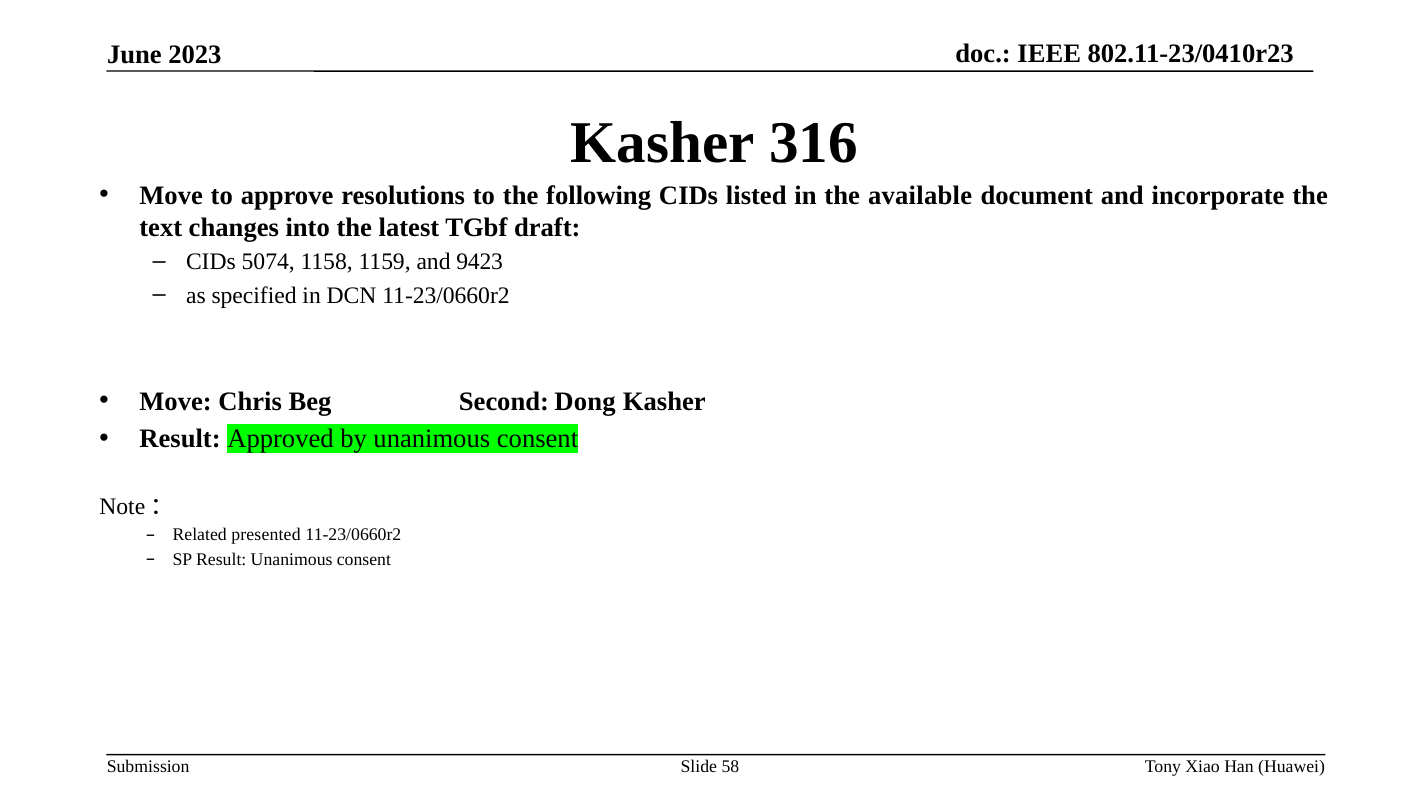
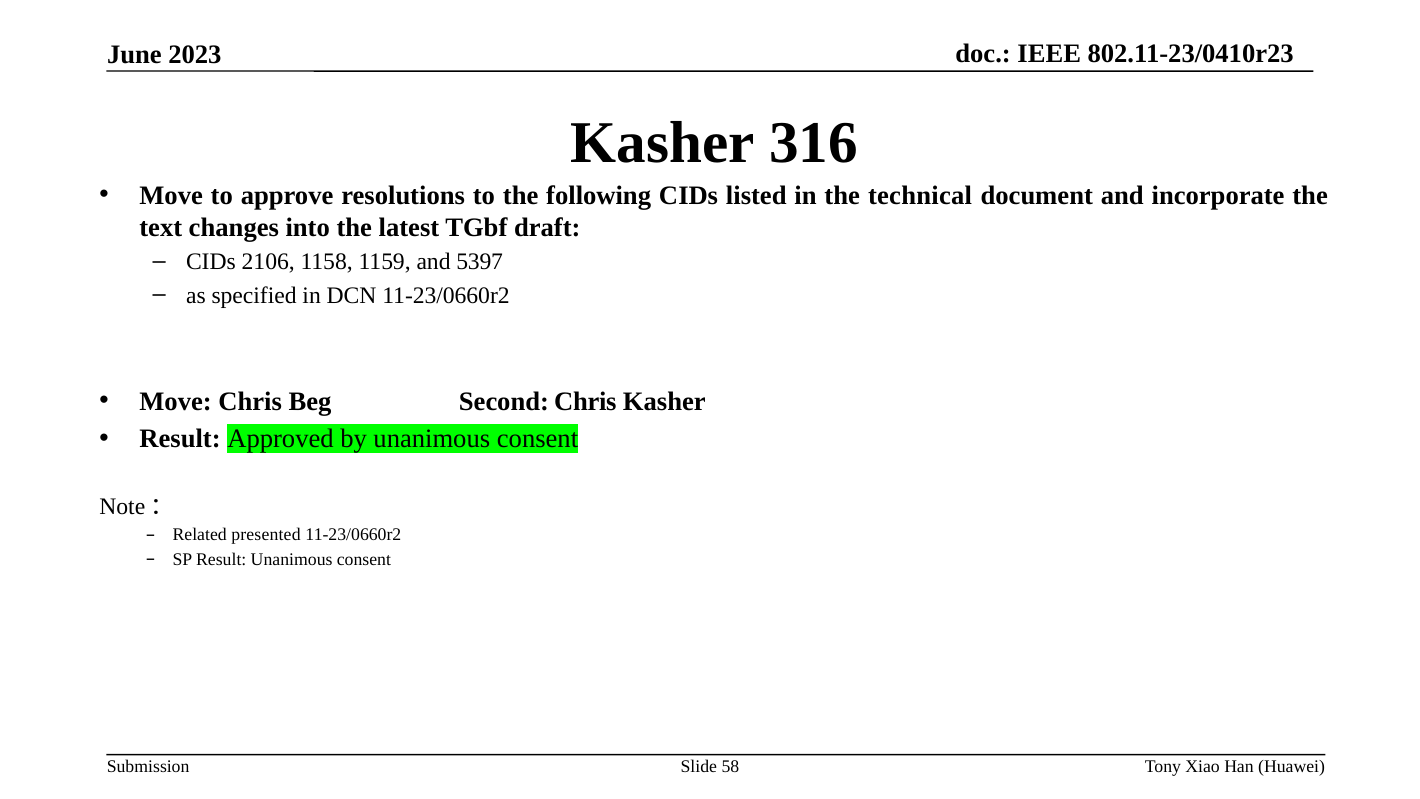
available: available -> technical (920, 195)
5074: 5074 -> 2106 (268, 262)
9423: 9423 -> 5397 (480, 262)
Second Dong: Dong -> Chris (585, 401)
